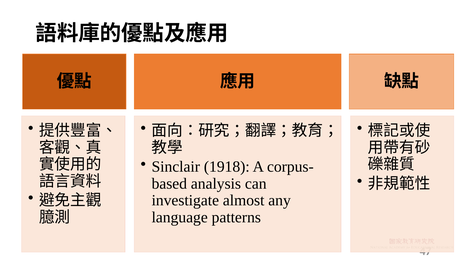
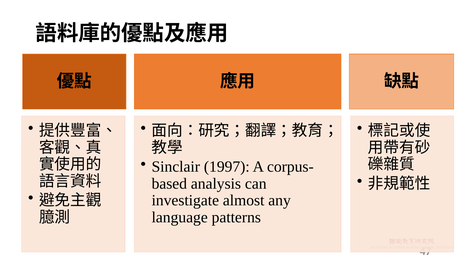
1918: 1918 -> 1997 (227, 167)
